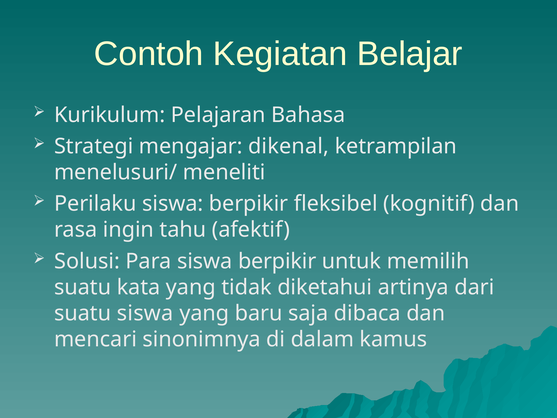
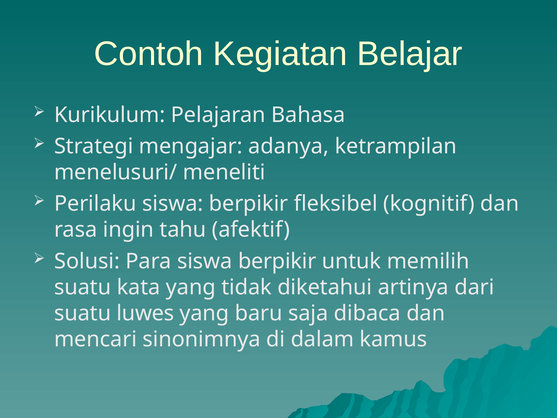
dikenal: dikenal -> adanya (289, 146)
suatu siswa: siswa -> luwes (145, 313)
